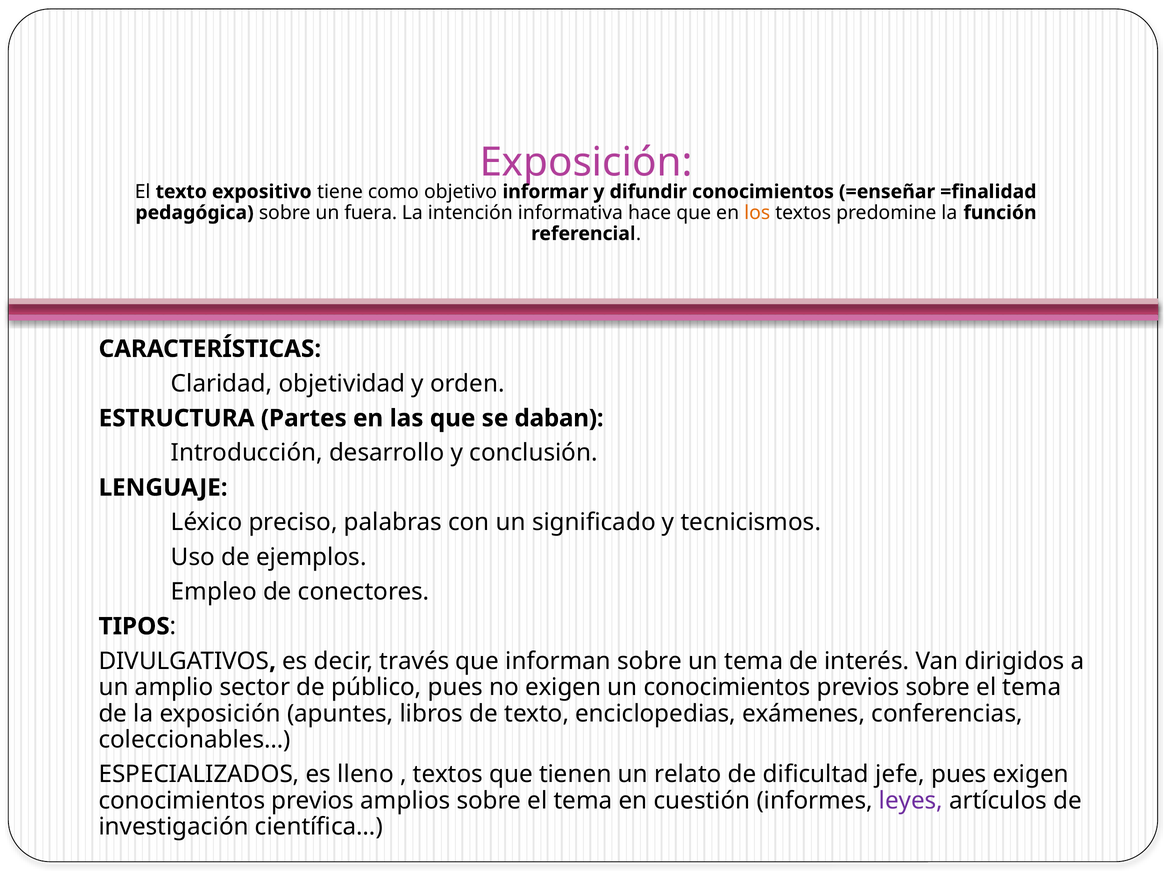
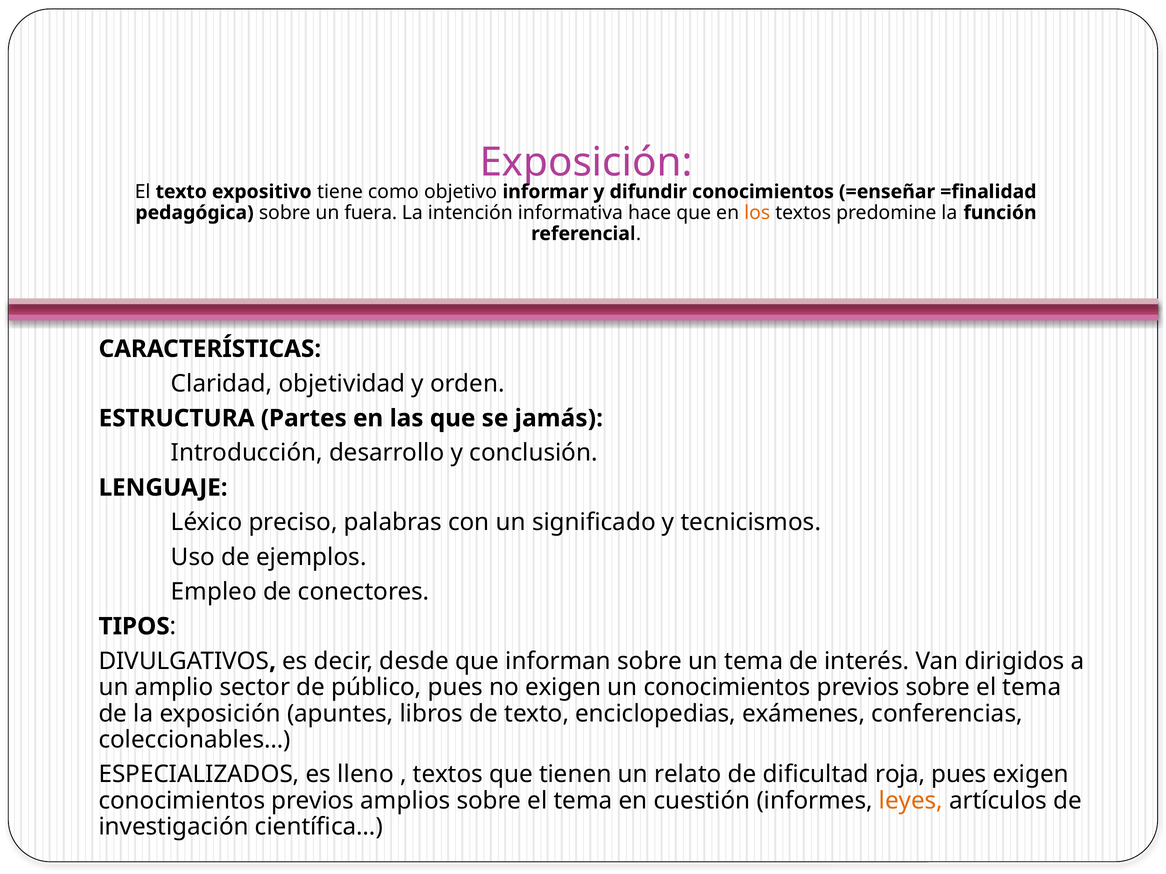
daban: daban -> jamás (559, 418)
través: través -> desde (414, 661)
jefe: jefe -> roja (900, 775)
leyes colour: purple -> orange (911, 801)
